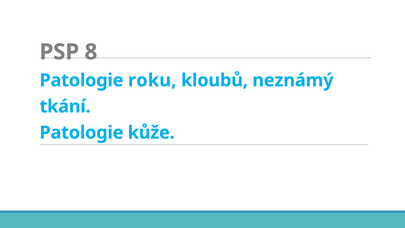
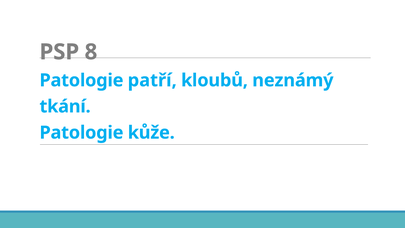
roku: roku -> patří (152, 80)
